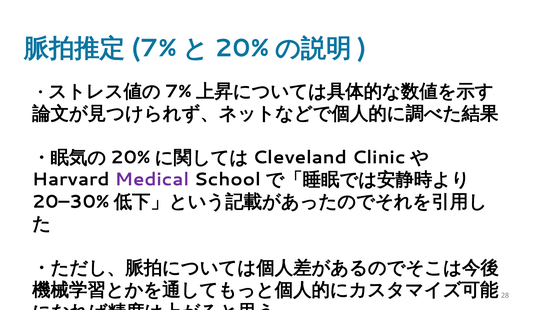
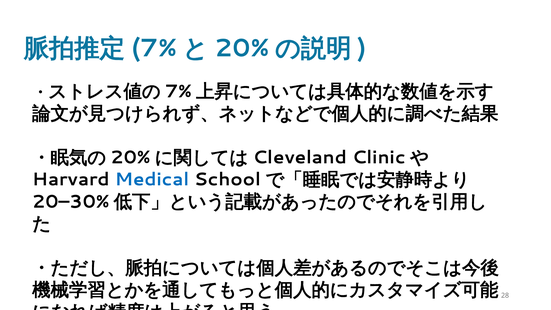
Medical colour: purple -> blue (152, 180)
